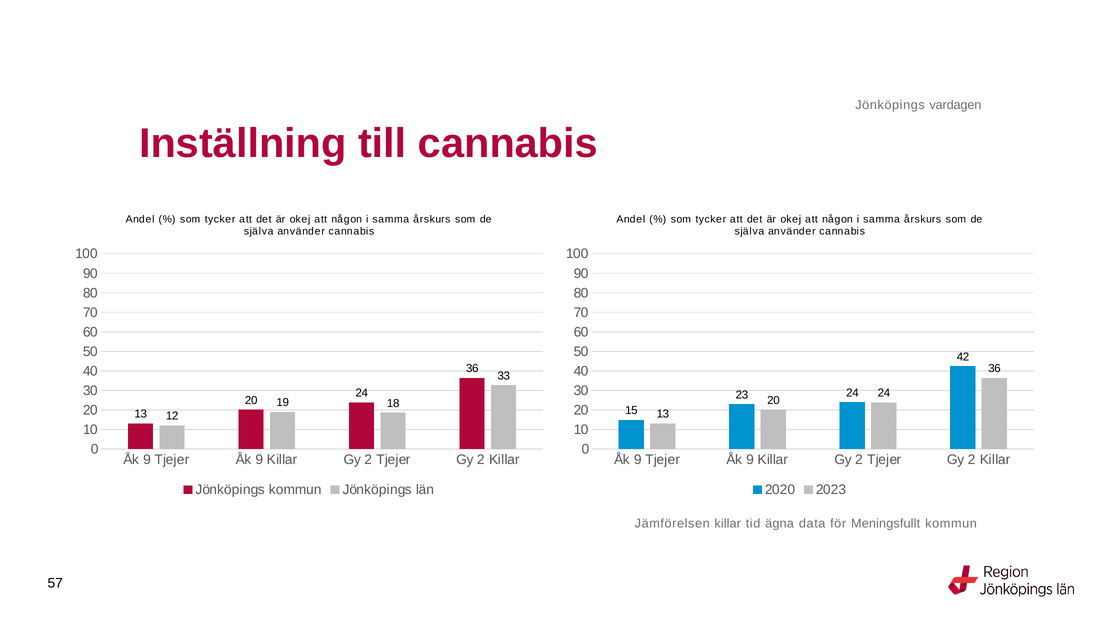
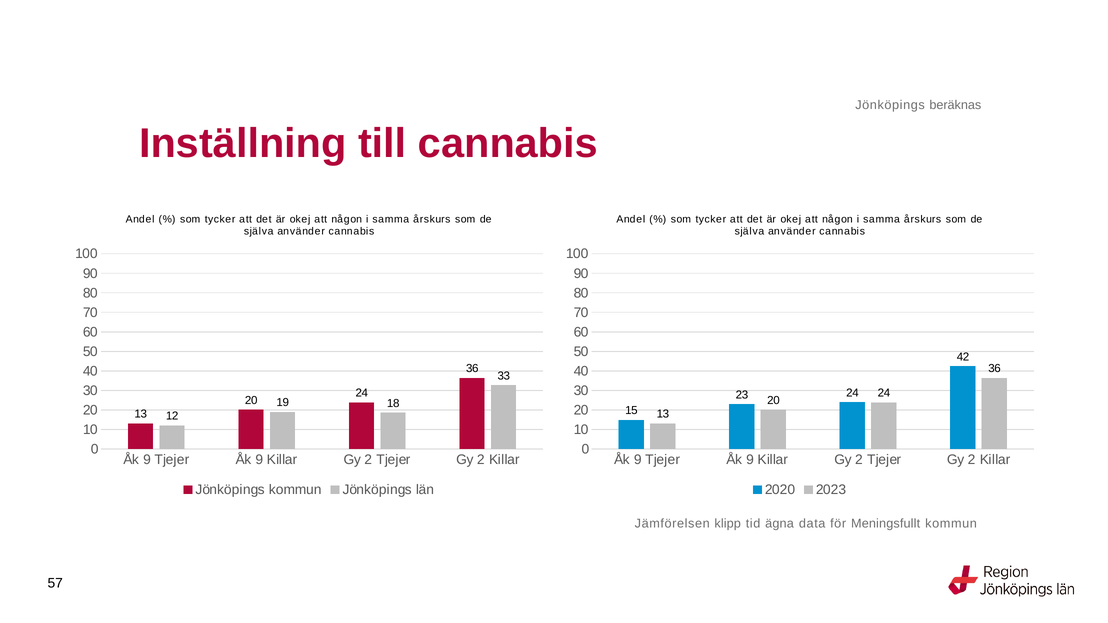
vardagen: vardagen -> beräknas (955, 105)
Jämförelsen killar: killar -> klipp (728, 524)
